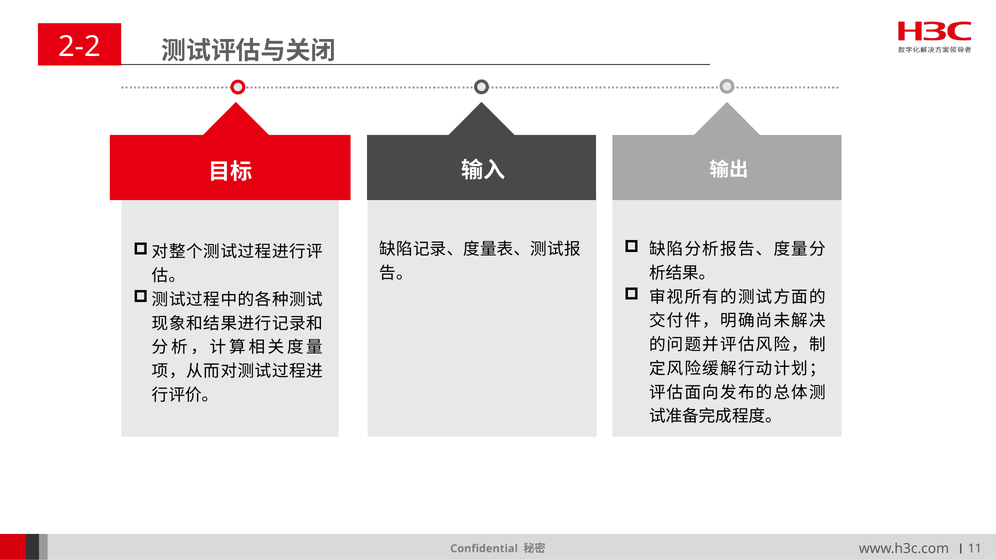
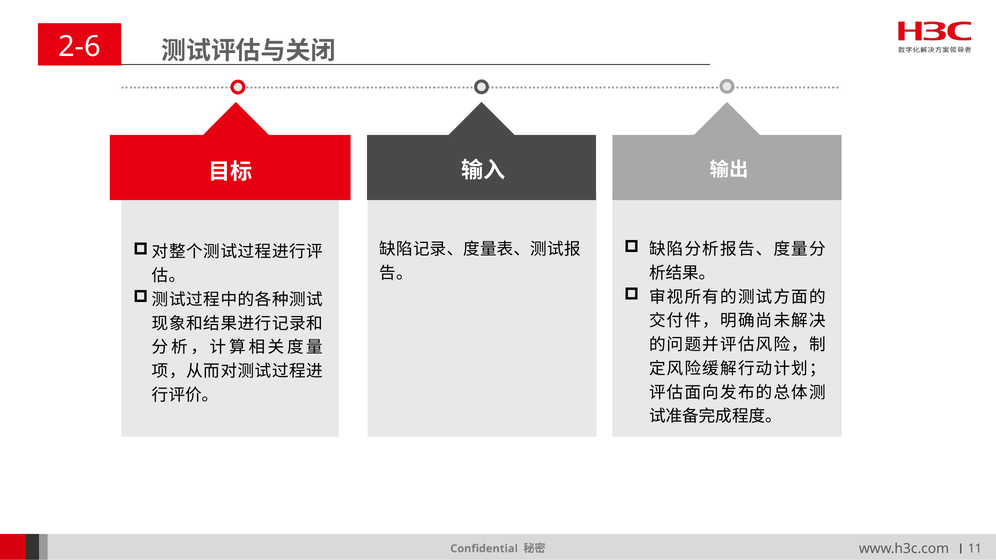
2-2: 2-2 -> 2-6 (80, 46)
